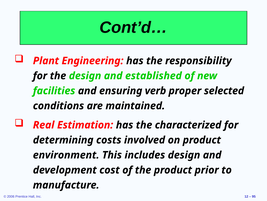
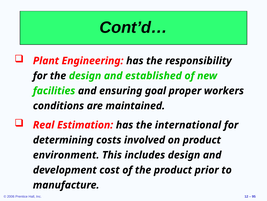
verb: verb -> goal (155, 90)
selected: selected -> workers (224, 90)
characterized: characterized -> international (188, 125)
